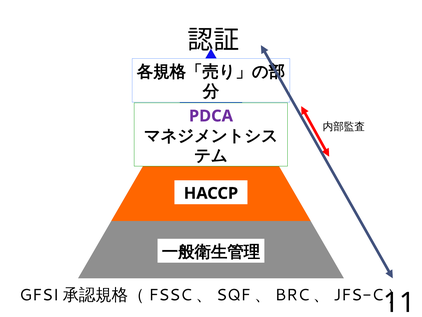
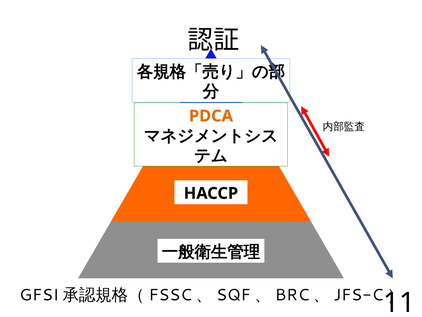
PDCA colour: purple -> orange (211, 116)
